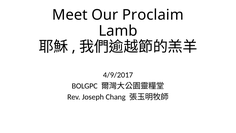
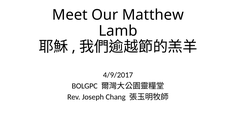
Proclaim: Proclaim -> Matthew (153, 15)
